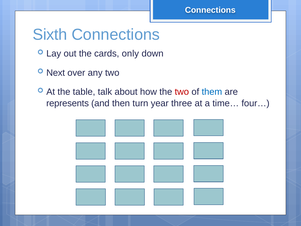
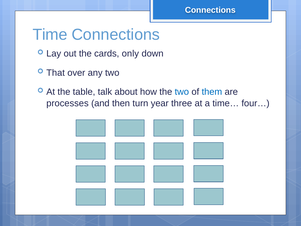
Sixth: Sixth -> Time (50, 35)
Next: Next -> That (56, 73)
two colour: red -> blue (182, 92)
represents: represents -> processes (67, 103)
